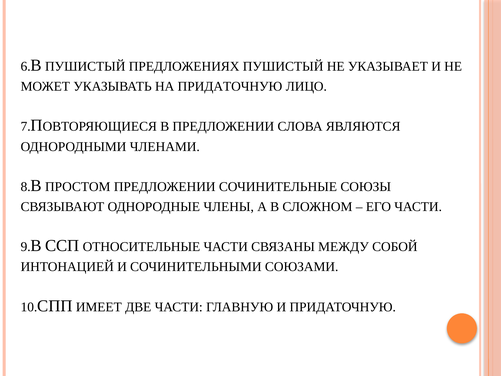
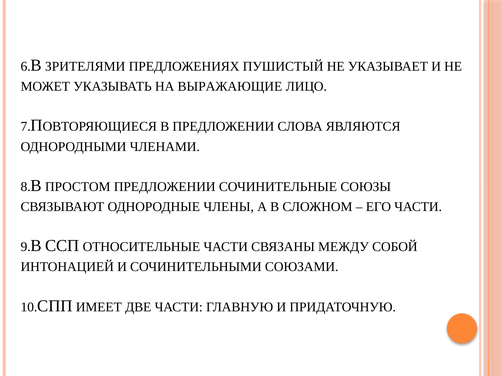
В ПУШИСТЫЙ: ПУШИСТЫЙ -> ЗРИТЕЛЯМИ (85, 66)
НА ПРИДАТОЧНУЮ: ПРИДАТОЧНУЮ -> ВЫРАЖАЮЩИЕ (230, 86)
